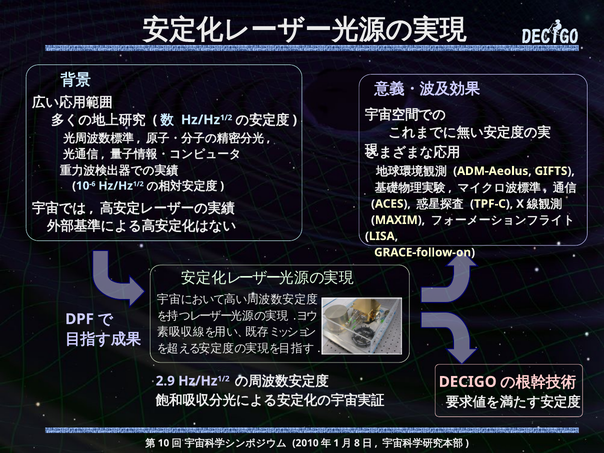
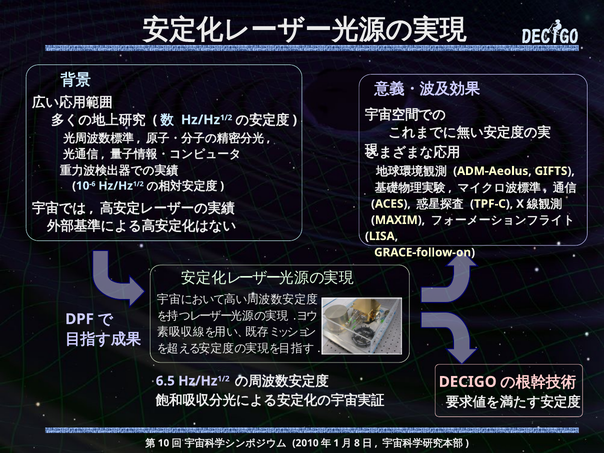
2.9: 2.9 -> 6.5 (165, 381)
